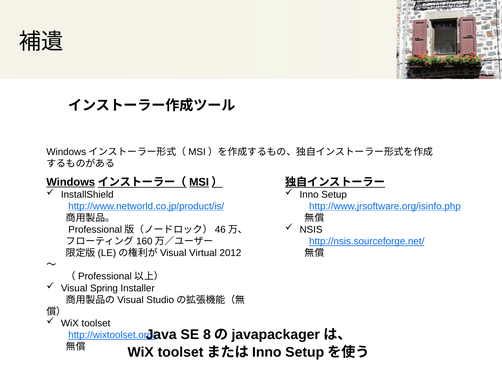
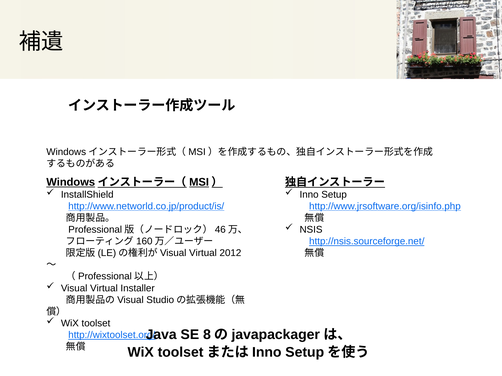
Visual Spring: Spring -> Virtual (104, 289)
